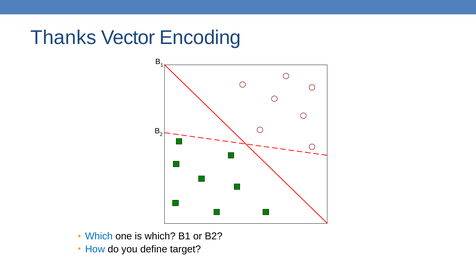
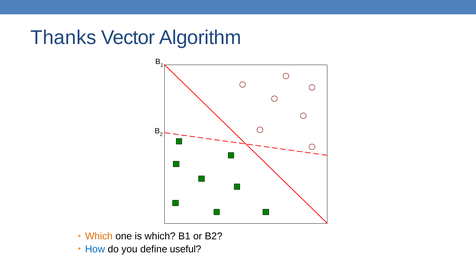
Encoding: Encoding -> Algorithm (200, 38)
Which colour: blue -> orange (99, 236)
target: target -> useful (186, 249)
